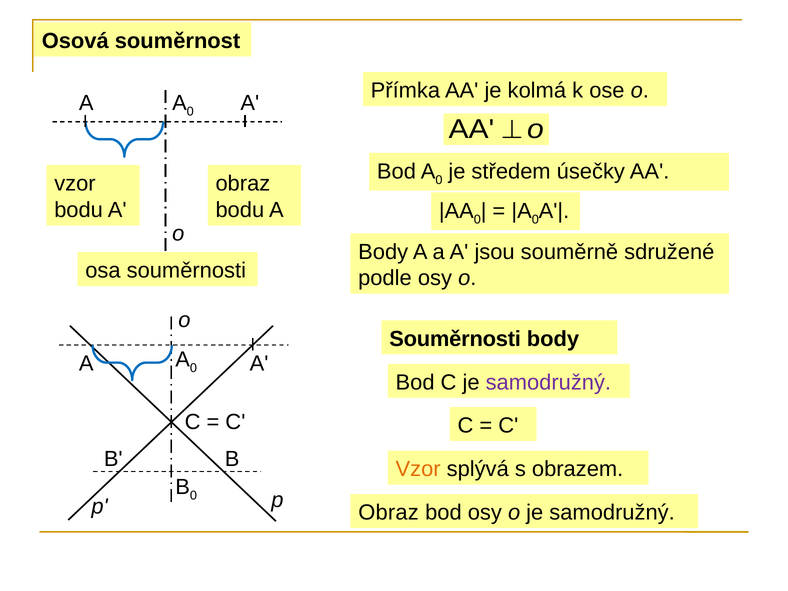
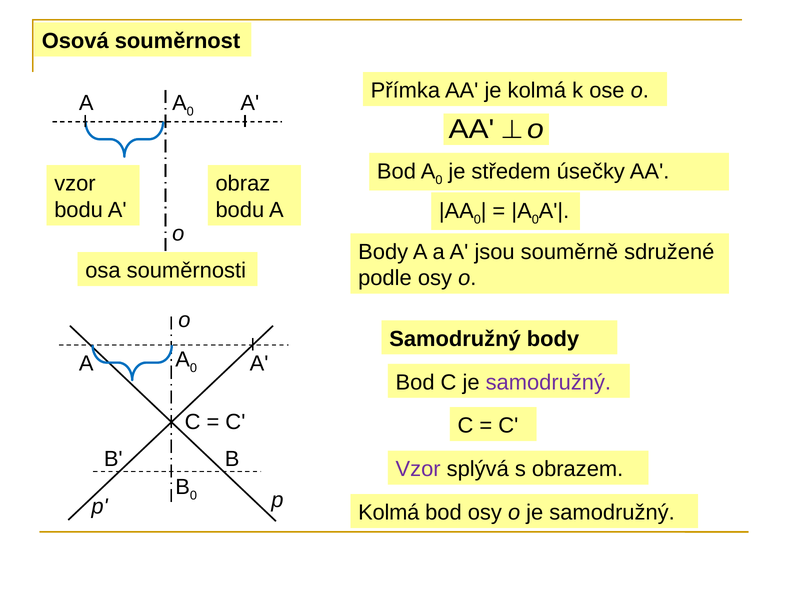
Souměrnosti: Souměrnosti -> Samodružný (455, 339)
Vzor colour: orange -> purple (418, 469)
Obraz: Obraz -> Kolmá (389, 513)
